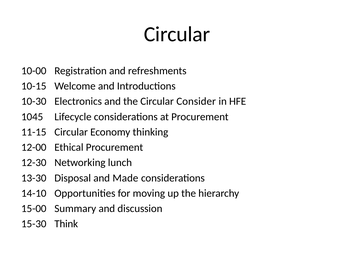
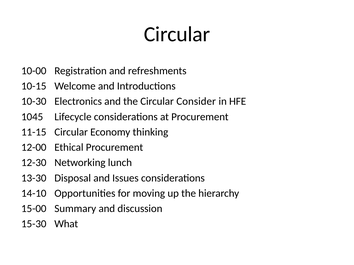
Made: Made -> Issues (125, 178)
Think: Think -> What (66, 224)
